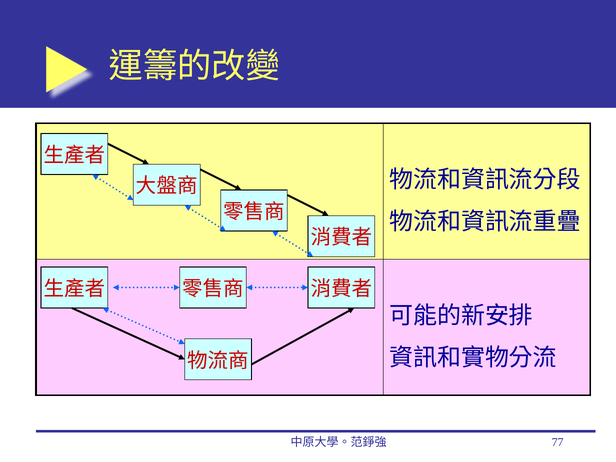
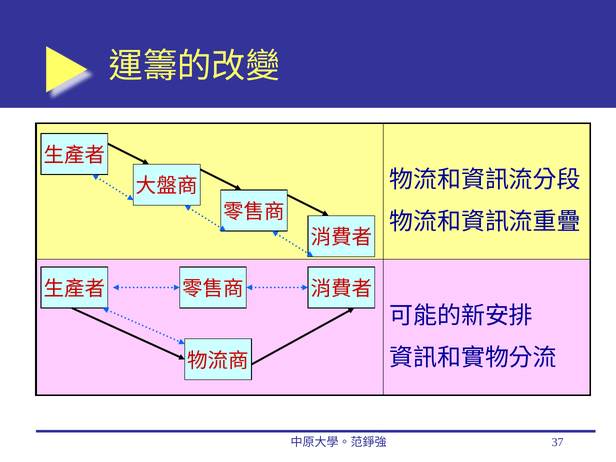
77: 77 -> 37 (558, 442)
